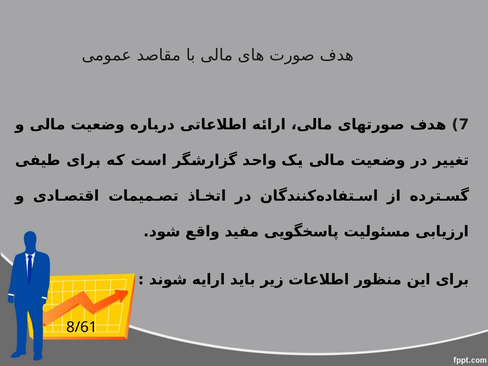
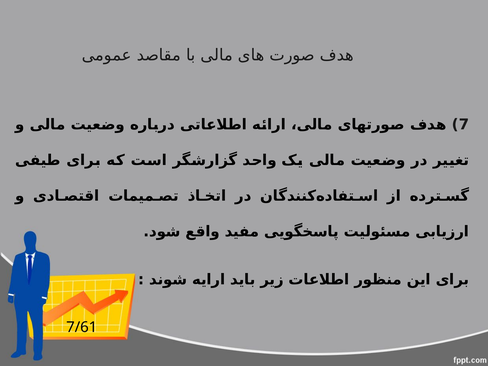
8/61: 8/61 -> 7/61 (82, 327)
